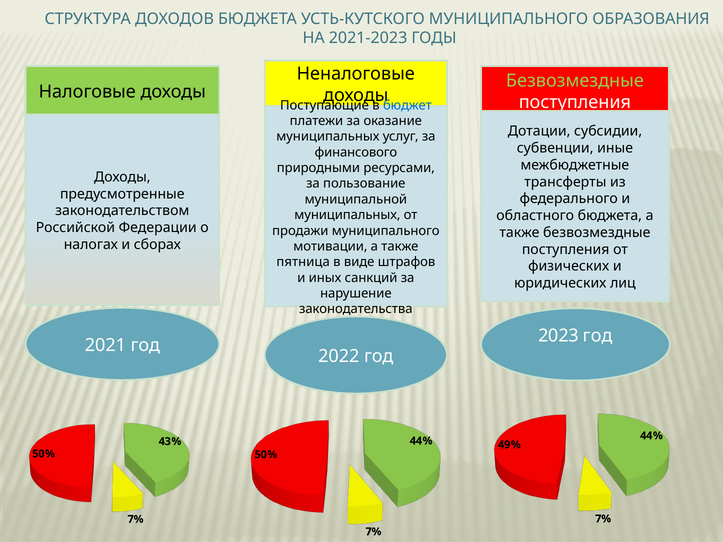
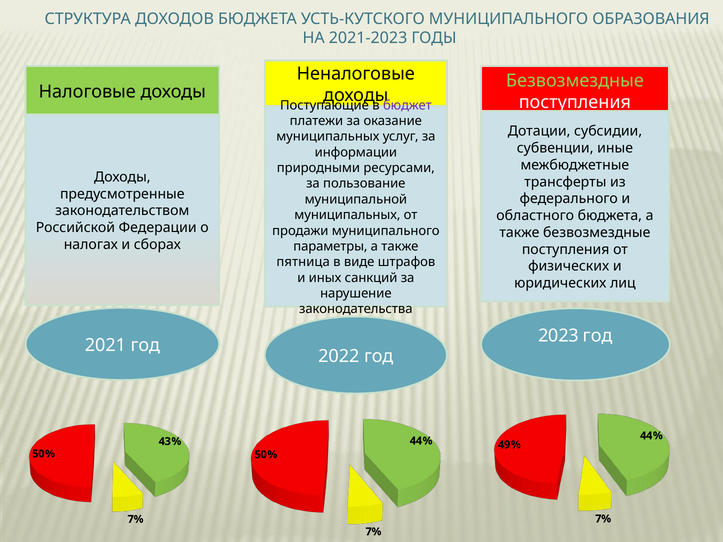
бюджет colour: blue -> purple (407, 105)
финансового: финансового -> информации (356, 152)
мотивации: мотивации -> параметры (330, 246)
